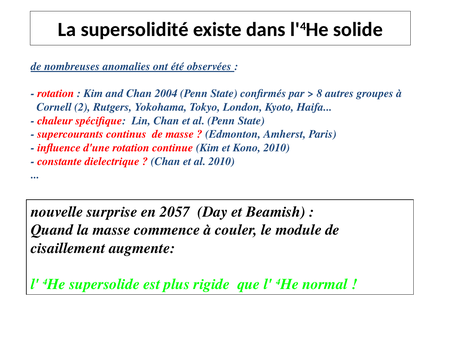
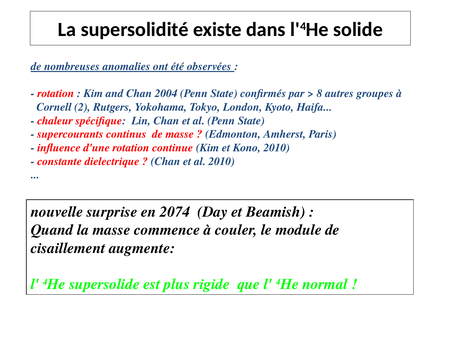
2057: 2057 -> 2074 (175, 212)
